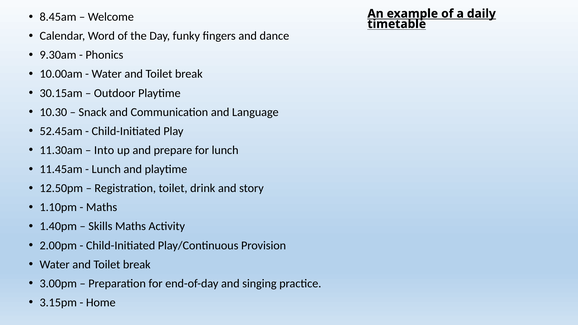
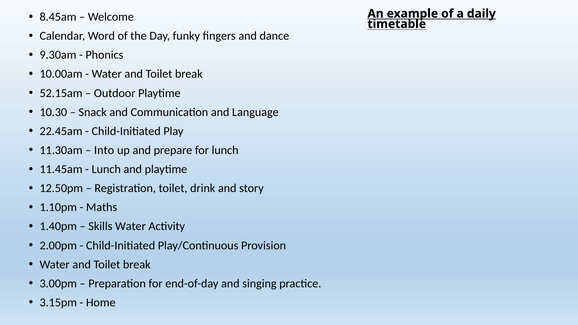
30.15am: 30.15am -> 52.15am (61, 93)
52.45am: 52.45am -> 22.45am (61, 131)
Skills Maths: Maths -> Water (130, 226)
